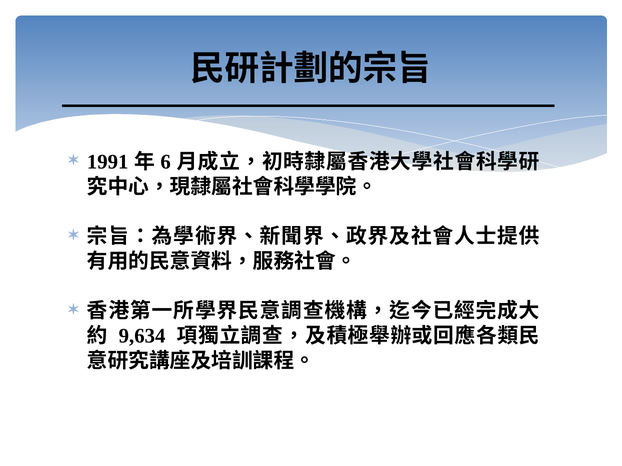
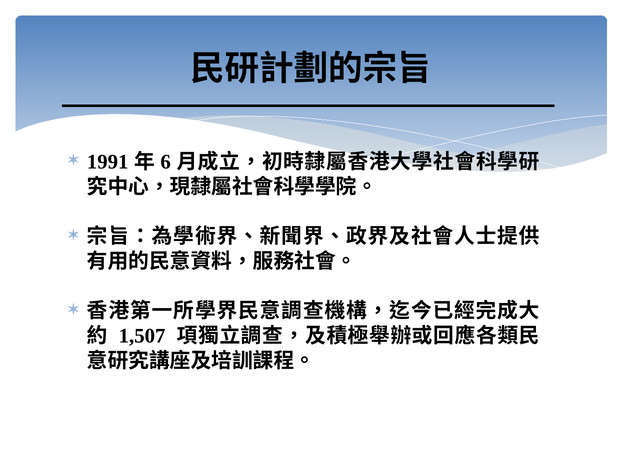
9,634: 9,634 -> 1,507 (142, 336)
